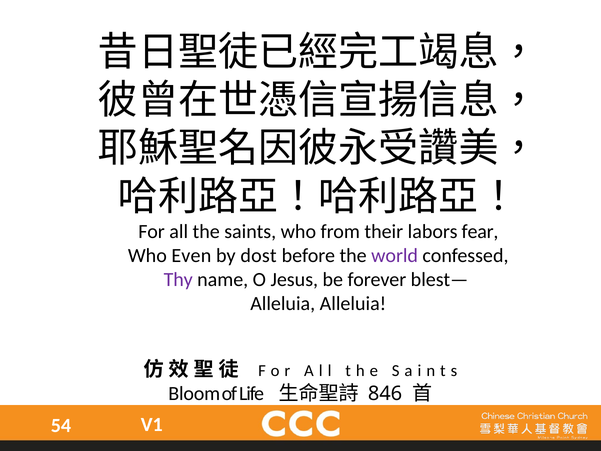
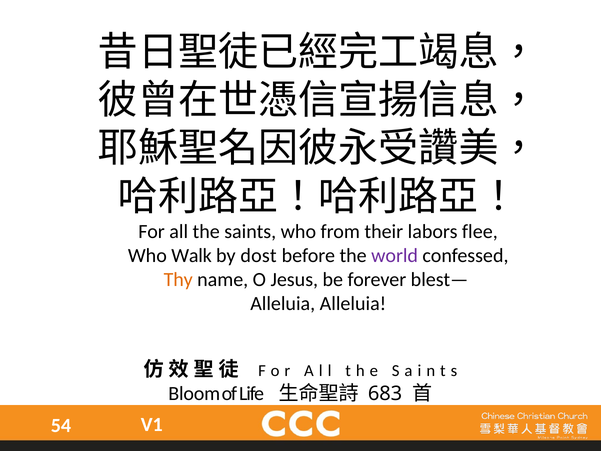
fear: fear -> flee (480, 231)
Even: Even -> Walk (192, 255)
Thy colour: purple -> orange (178, 280)
846: 846 -> 683 (385, 394)
